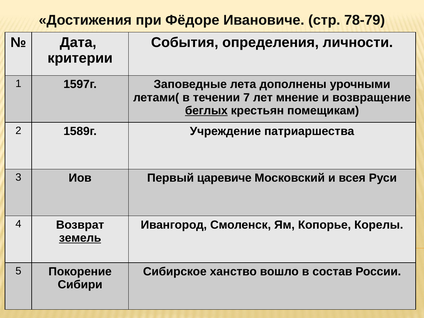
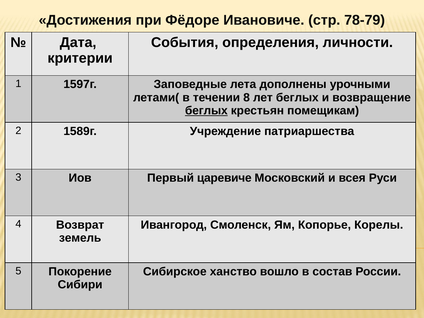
7: 7 -> 8 (247, 98)
лет мнение: мнение -> беглых (297, 98)
земель underline: present -> none (80, 238)
